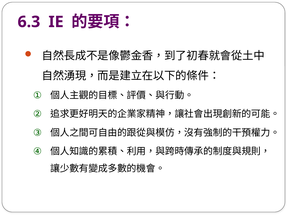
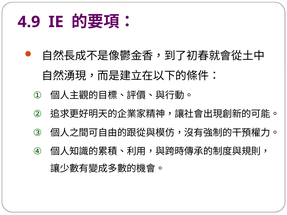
6.3: 6.3 -> 4.9 (29, 22)
